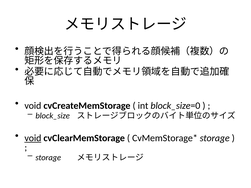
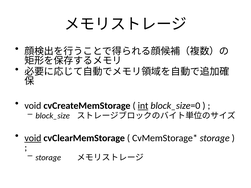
int underline: none -> present (143, 106)
